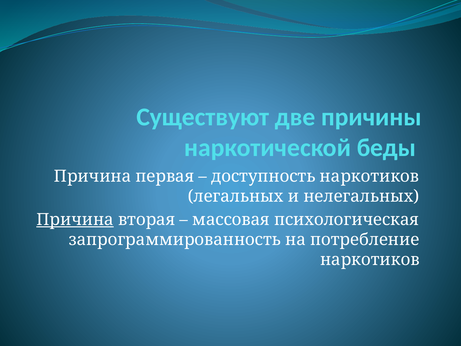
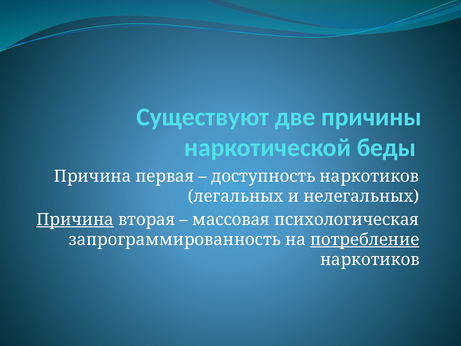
потребление underline: none -> present (365, 240)
